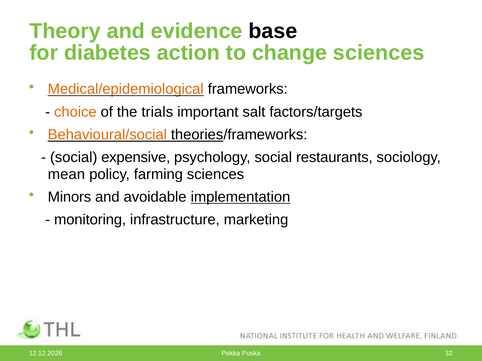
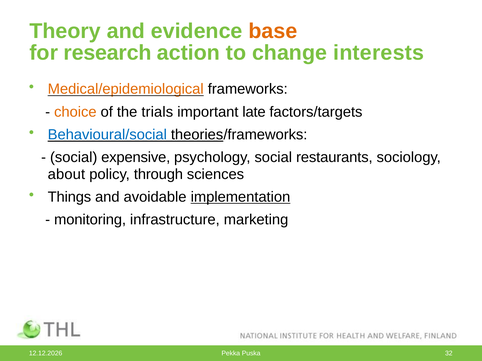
base colour: black -> orange (273, 31)
diabetes: diabetes -> research (108, 53)
change sciences: sciences -> interests (379, 53)
salt: salt -> late (254, 112)
Behavioural/social colour: orange -> blue (107, 135)
mean: mean -> about (66, 174)
farming: farming -> through (158, 174)
Minors: Minors -> Things (69, 197)
